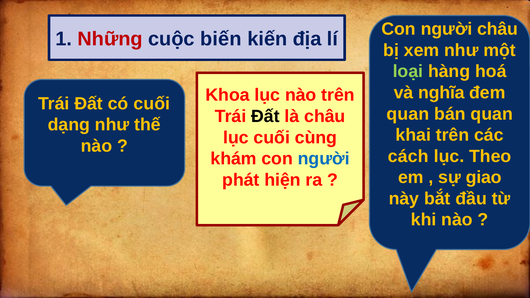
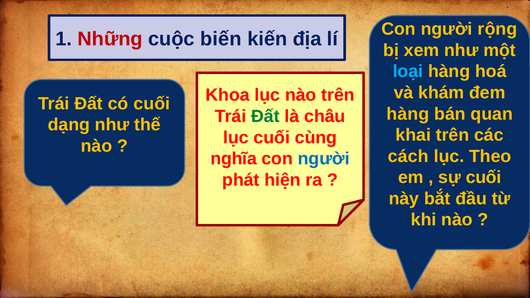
người châu: châu -> rộng (497, 29)
loại colour: light green -> light blue (408, 71)
nghĩa: nghĩa -> khám (441, 93)
quan: quan -> hàng (408, 114)
Đất colour: black -> green (265, 116)
khám: khám -> nghĩa (234, 159)
sự giao: giao -> cuối (484, 178)
